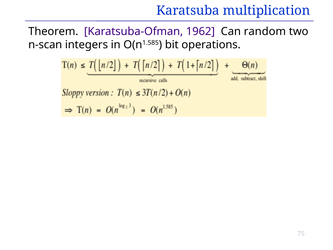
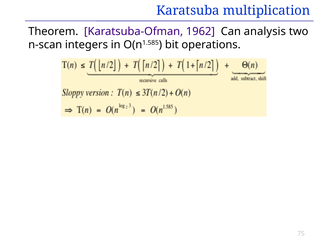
random: random -> analysis (265, 31)
